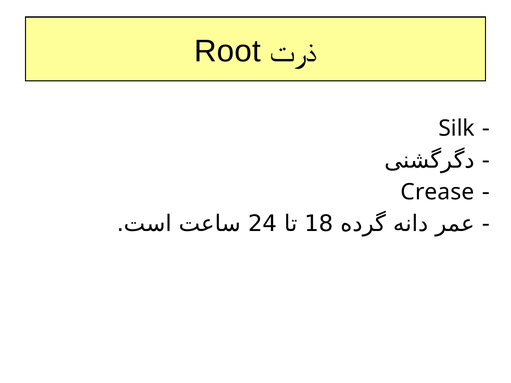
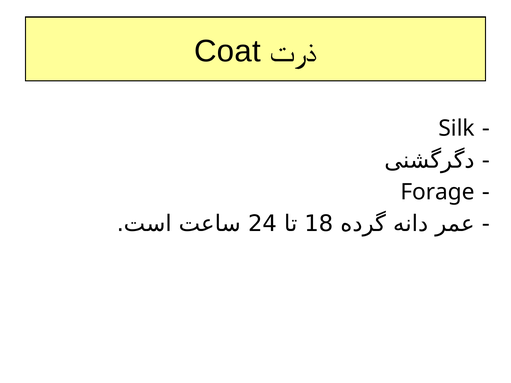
Root: Root -> Coat (228, 51)
Crease: Crease -> Forage (438, 192)
